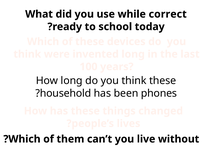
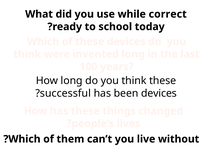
household: household -> successful (65, 93)
been phones: phones -> devices (159, 93)
